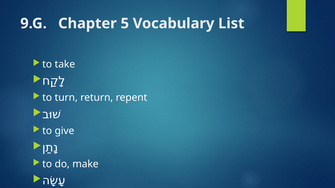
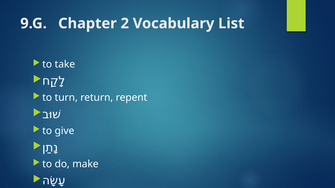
5: 5 -> 2 (125, 24)
